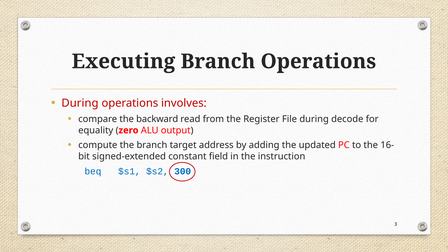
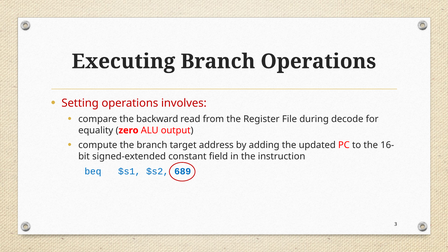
During: During -> Setting (80, 103)
300: 300 -> 689 (183, 171)
